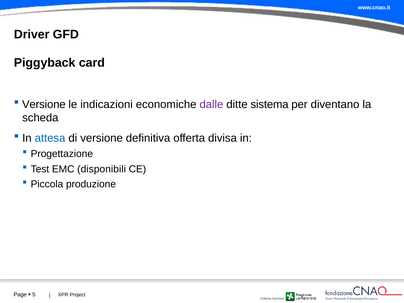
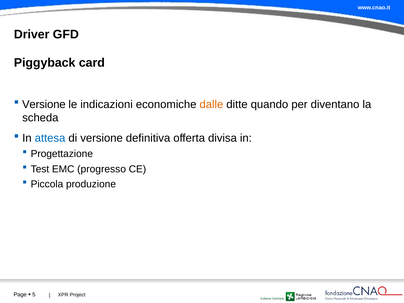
dalle colour: purple -> orange (211, 104)
sistema: sistema -> quando (269, 104)
disponibili: disponibili -> progresso (102, 169)
